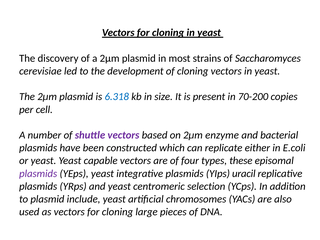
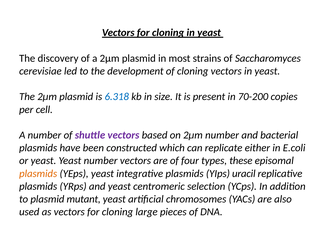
2μm enzyme: enzyme -> number (222, 135)
Yeast capable: capable -> number (101, 161)
plasmids colour: purple -> orange (38, 174)
include: include -> mutant (84, 199)
